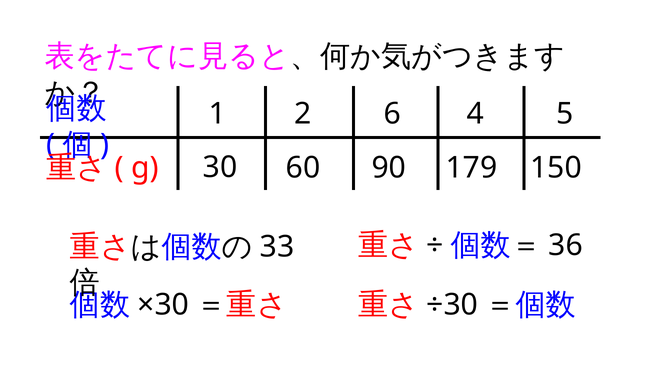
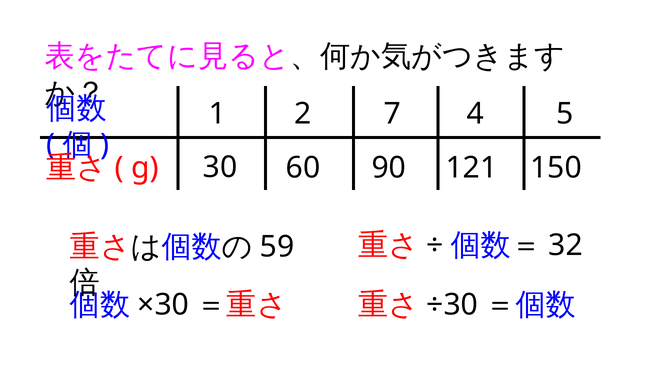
6: 6 -> 7 (392, 114)
179: 179 -> 121 (471, 168)
36: 36 -> 32 (566, 245)
33: 33 -> 59 (277, 246)
